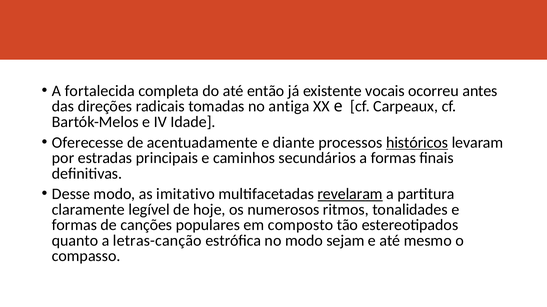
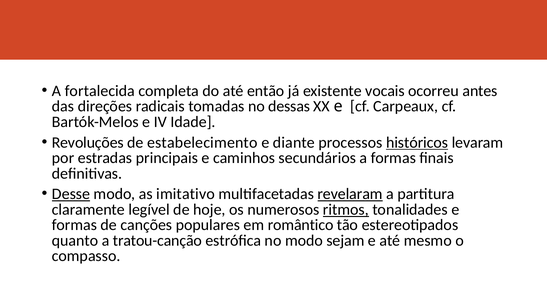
antiga: antiga -> dessas (289, 107)
Oferecesse: Oferecesse -> Revoluções (88, 143)
acentuadamente: acentuadamente -> estabelecimento (202, 143)
Desse underline: none -> present (71, 194)
ritmos underline: none -> present (346, 210)
composto: composto -> romântico (301, 226)
letras-canção: letras-canção -> tratou-canção (157, 241)
